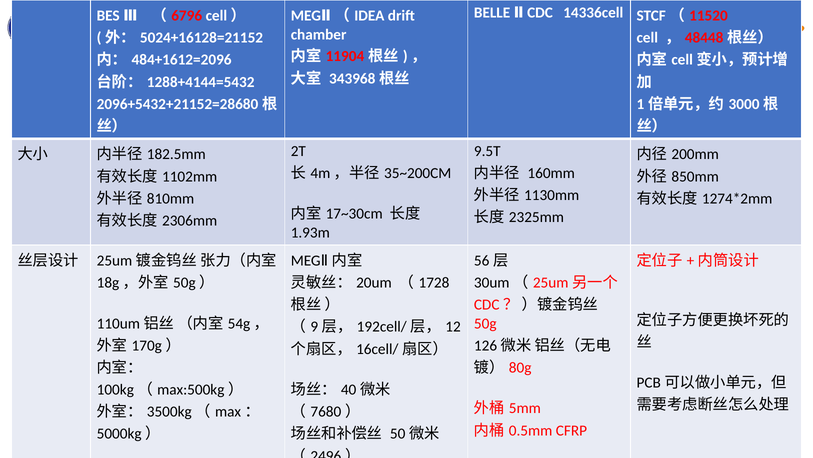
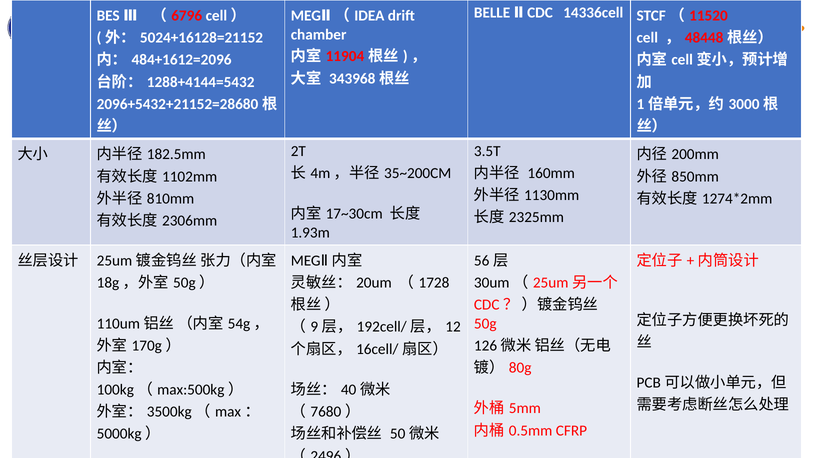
9.5T: 9.5T -> 3.5T (487, 151)
